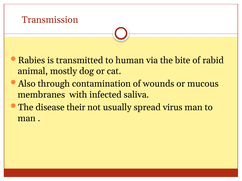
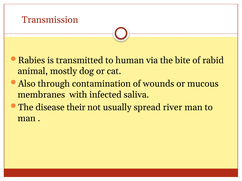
virus: virus -> river (173, 108)
